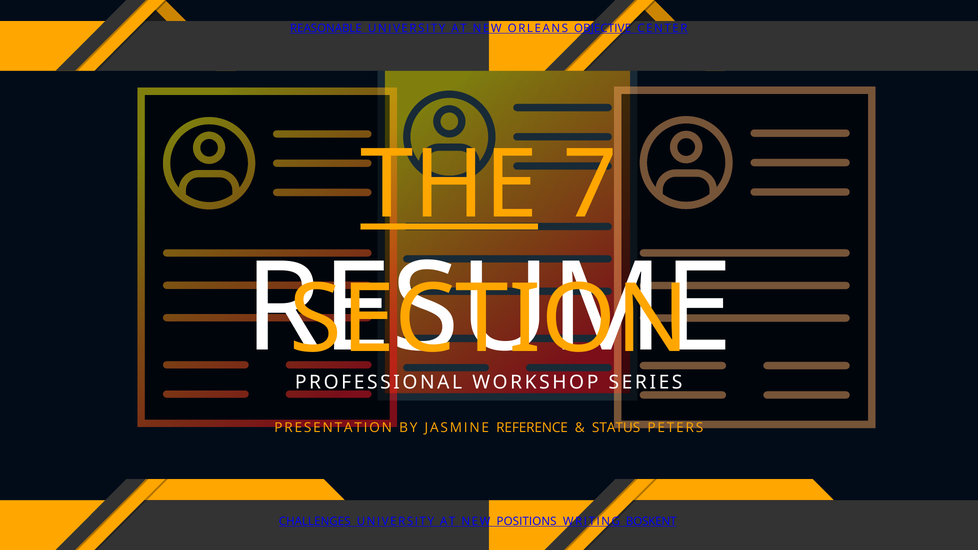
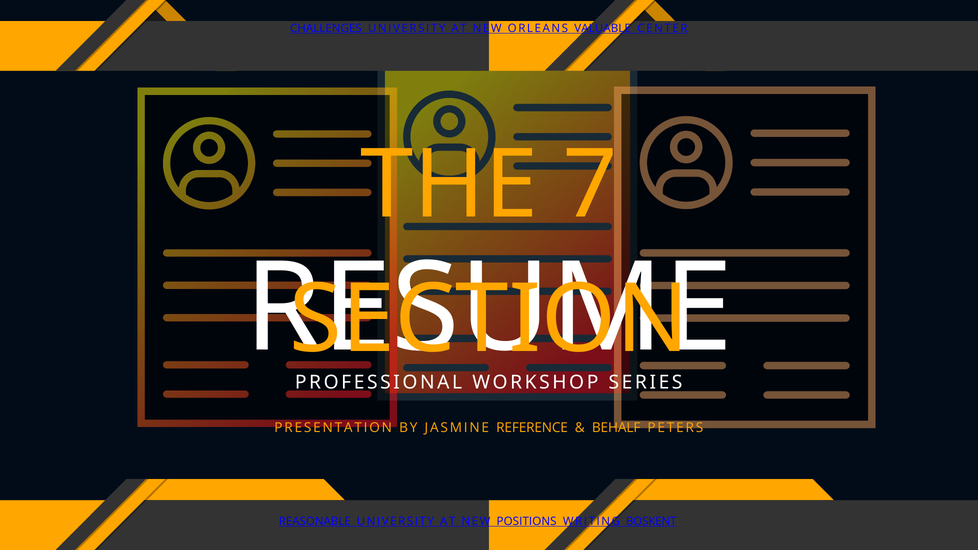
REASONABLE: REASONABLE -> CHALLENGES (326, 29)
OBJECTIVE: OBJECTIVE -> VALUABLE (603, 29)
THE underline: present -> none (449, 185)
STATUS: STATUS -> BEHALF (616, 428)
CHALLENGES: CHALLENGES -> REASONABLE (315, 522)
